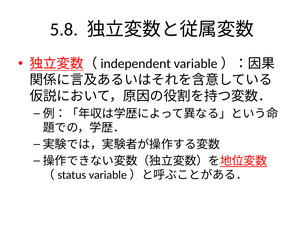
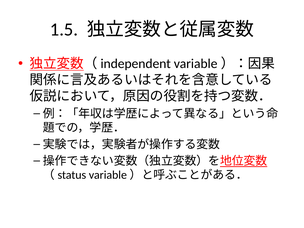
5.8: 5.8 -> 1.5 (64, 29)
